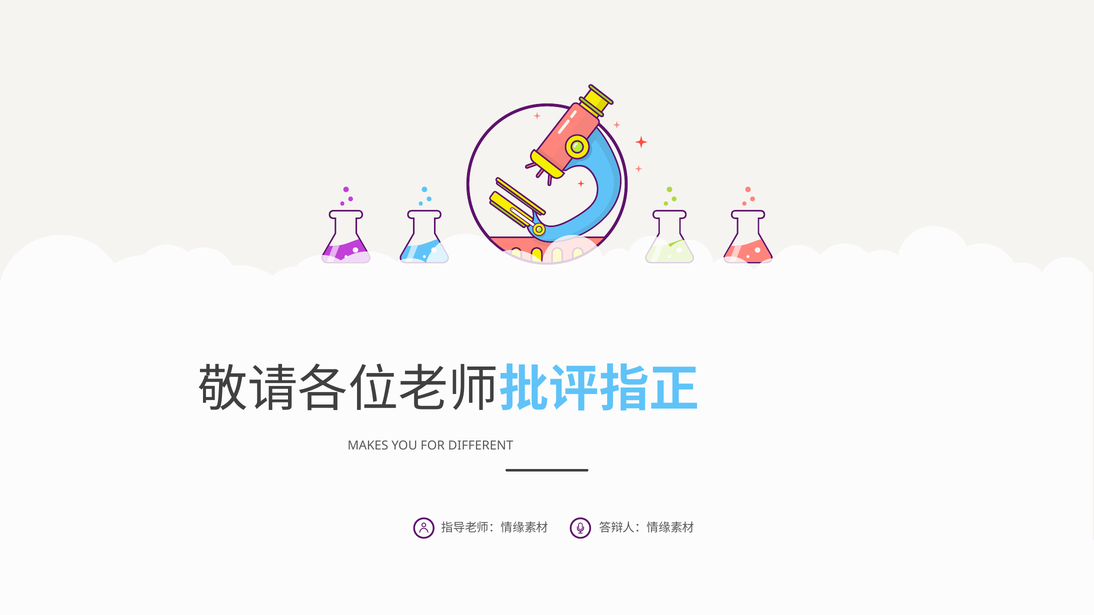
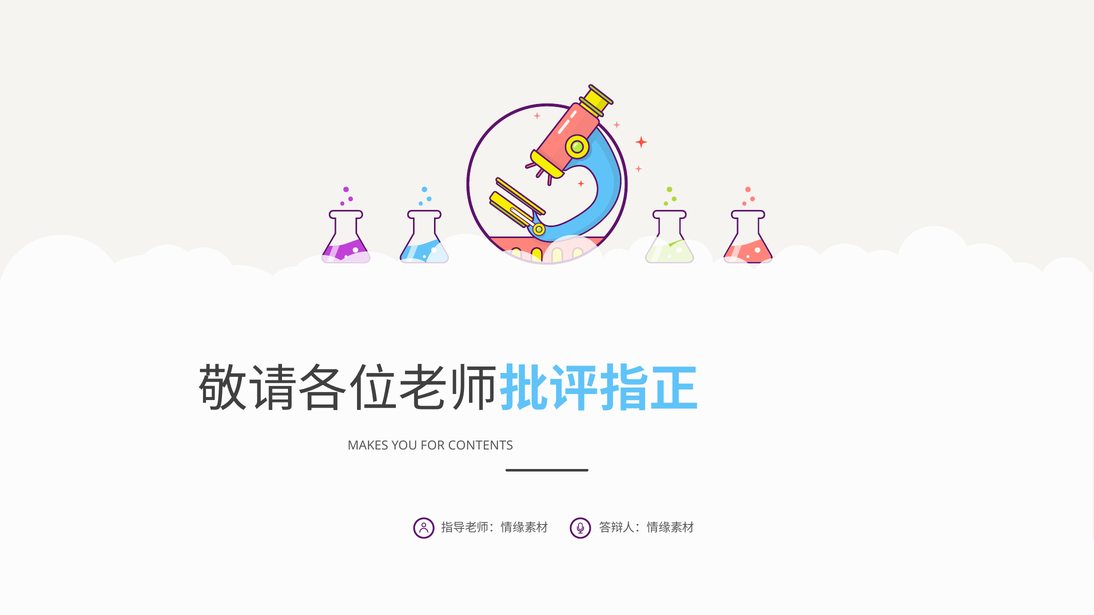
DIFFERENT: DIFFERENT -> CONTENTS (481, 446)
